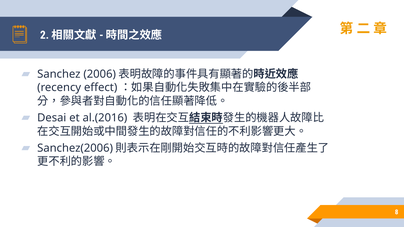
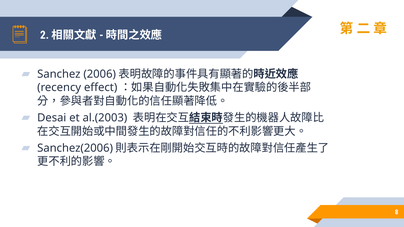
al.(2016: al.(2016 -> al.(2003 (105, 118)
